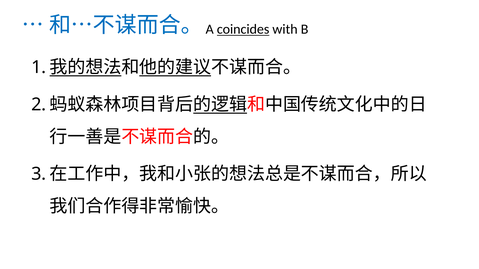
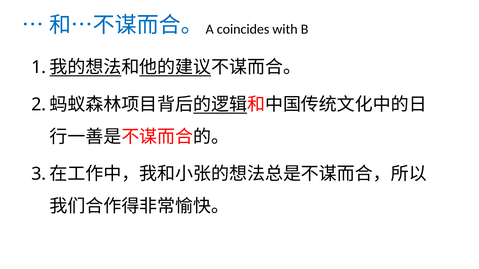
coincides underline: present -> none (243, 29)
